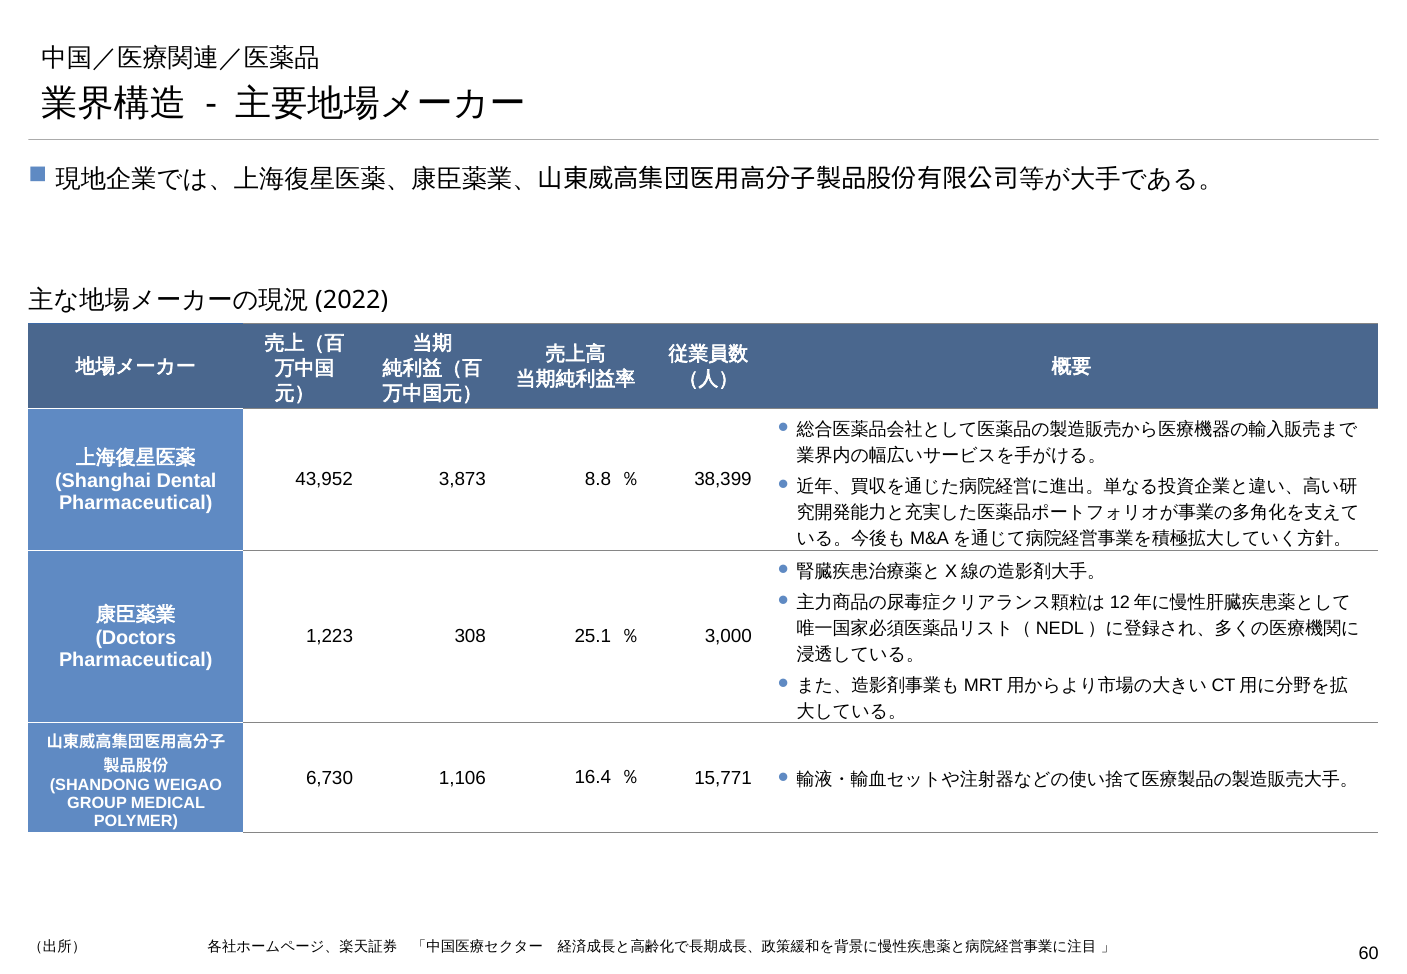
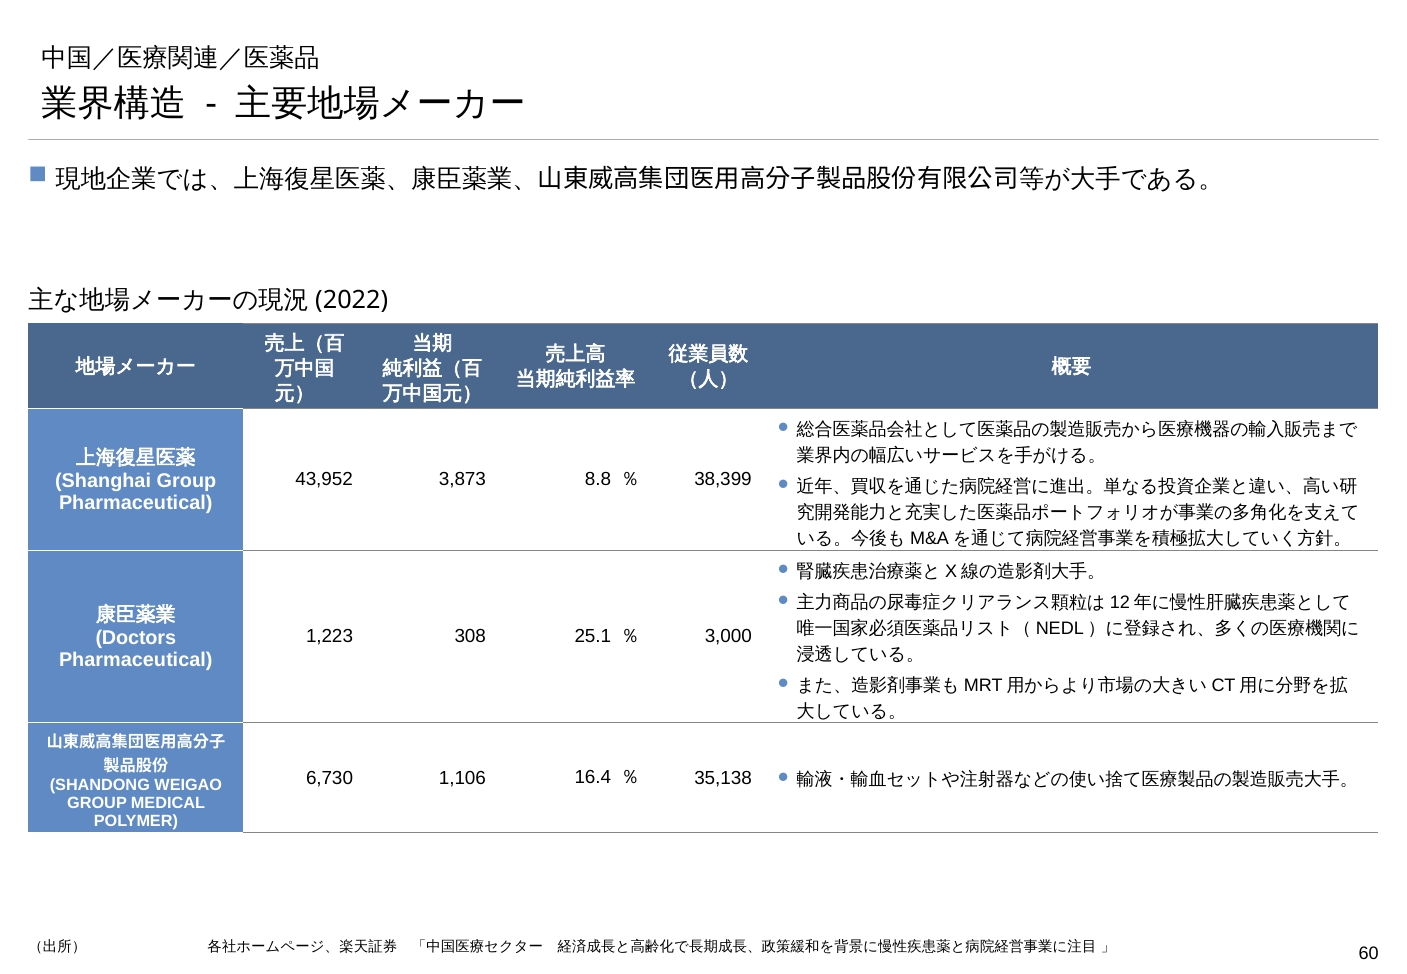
Shanghai Dental: Dental -> Group (186, 481)
15,771: 15,771 -> 35,138 (723, 778)
